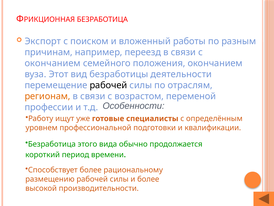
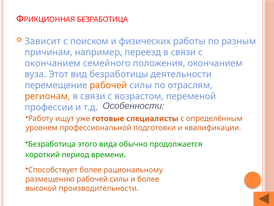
Экспорт: Экспорт -> Зависит (43, 41)
вложенный: вложенный -> физических (145, 41)
рабочей colour: black -> orange (108, 85)
